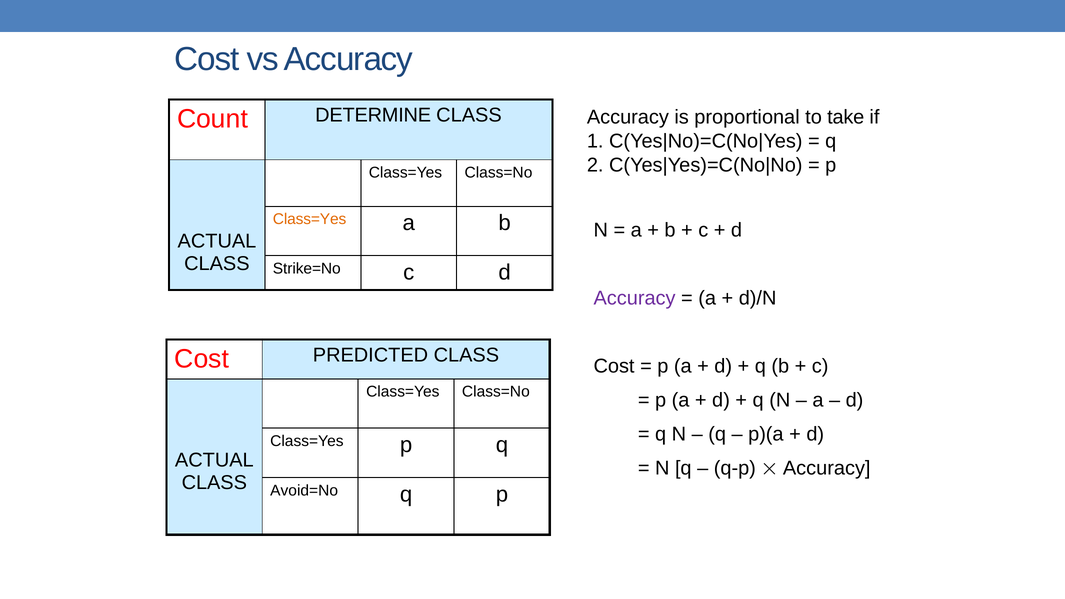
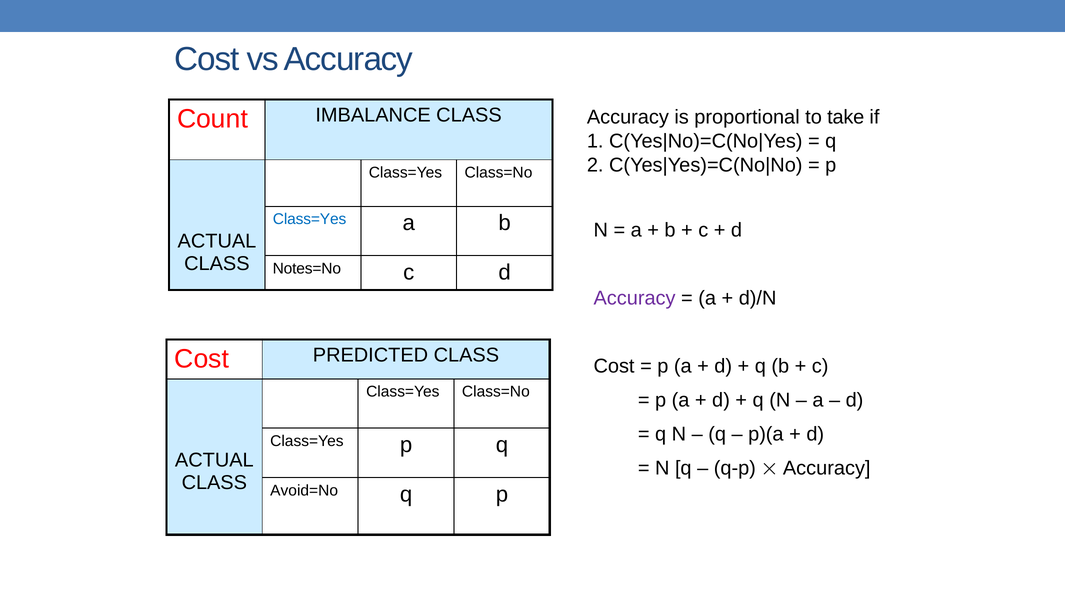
DETERMINE: DETERMINE -> IMBALANCE (373, 115)
Class=Yes colour: orange -> blue (310, 219)
Strike=No: Strike=No -> Notes=No (307, 269)
